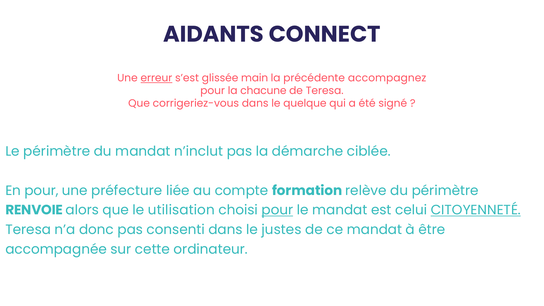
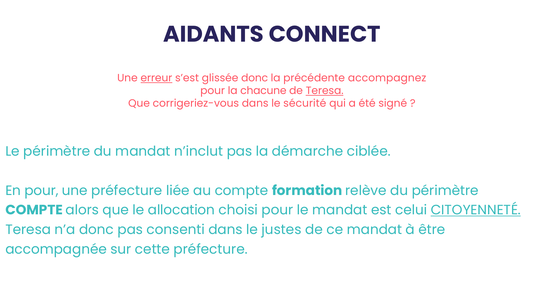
glissée main: main -> donc (255, 78)
Teresa underline: none -> present (325, 91)
quelque: quelque -> sécurité (305, 103)
RENVOIE: RENVOIE -> COMPTE (34, 210)
utilisation: utilisation -> allocation (181, 210)
pour underline: present -> none (277, 210)
cette ordinateur: ordinateur -> préfecture (211, 249)
